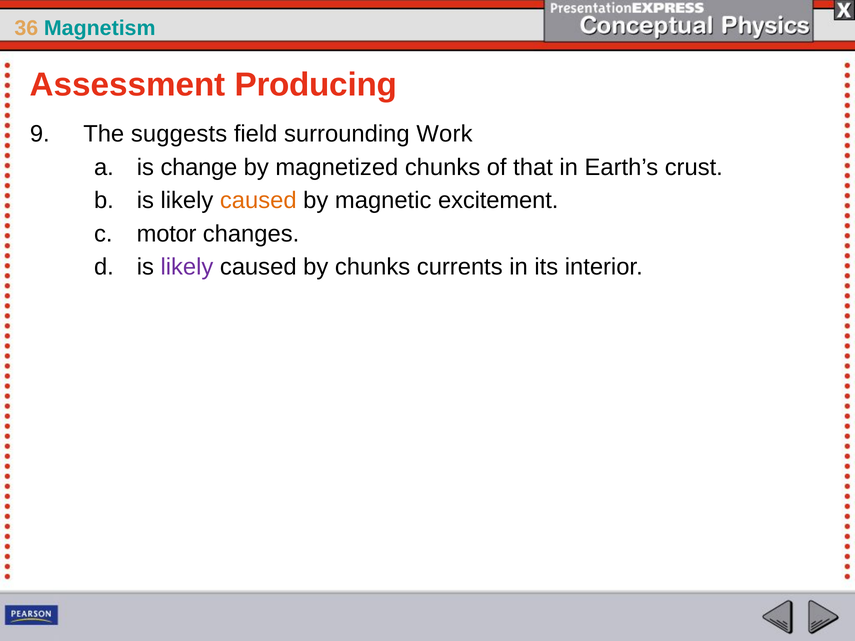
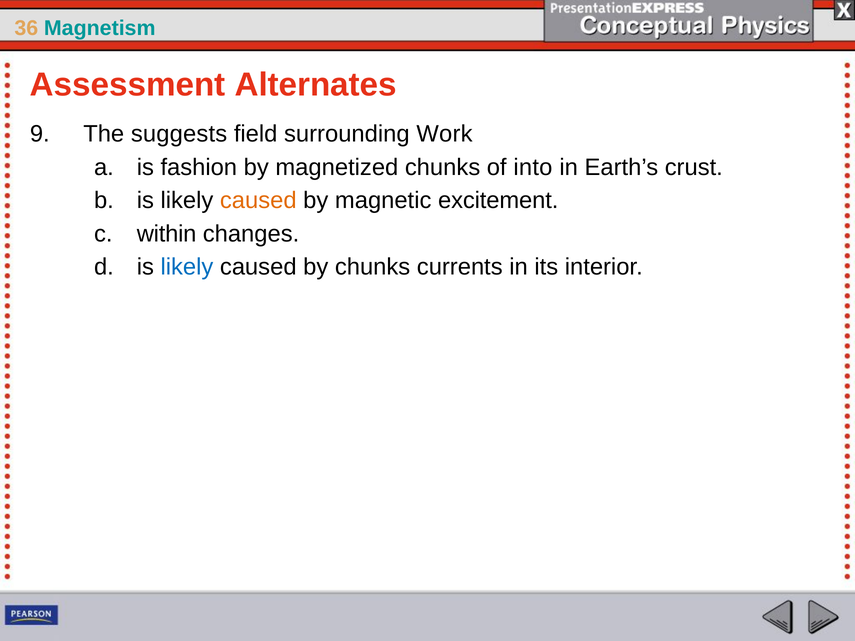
Producing: Producing -> Alternates (316, 85)
change: change -> fashion (199, 167)
that: that -> into (533, 167)
motor: motor -> within (167, 234)
likely colour: purple -> blue (187, 267)
